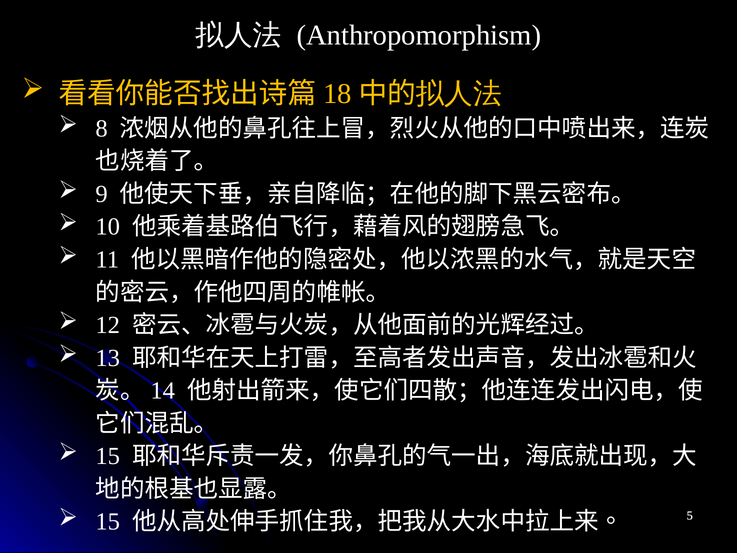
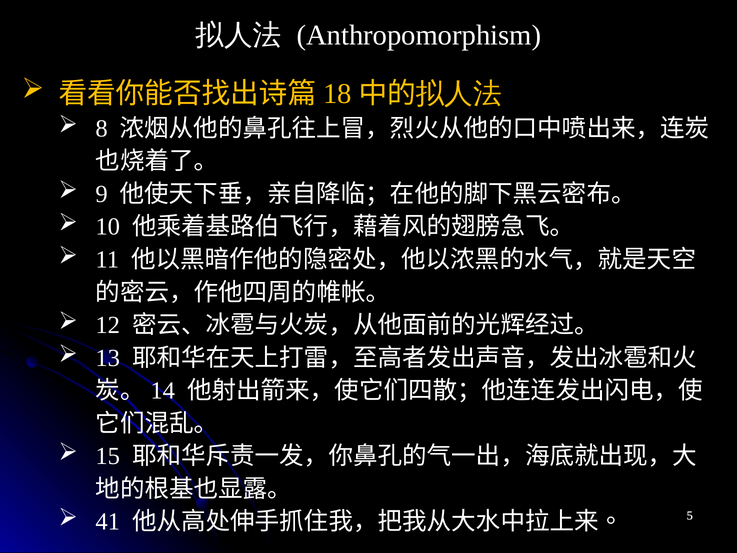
15: 15 -> 41 (108, 522)
